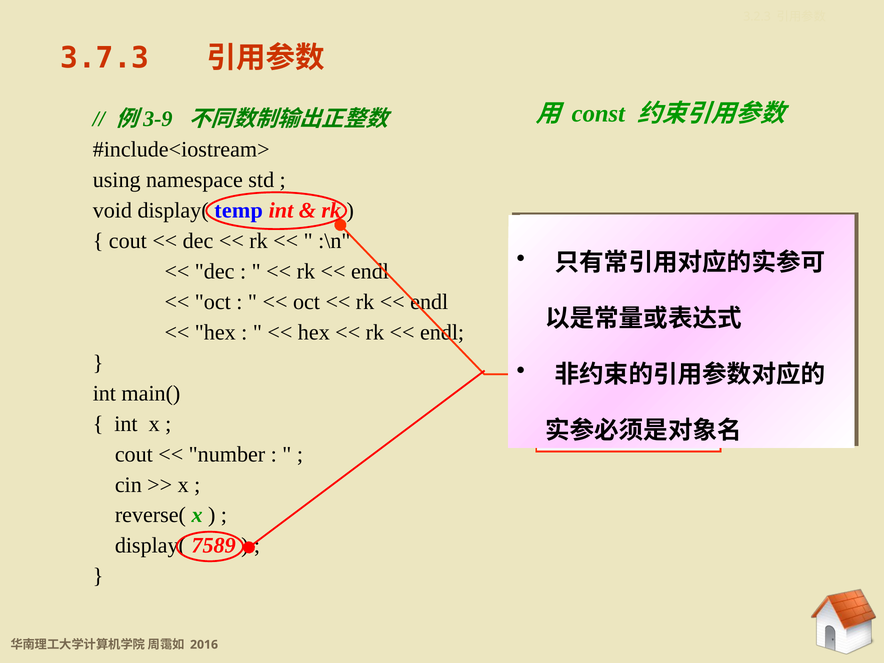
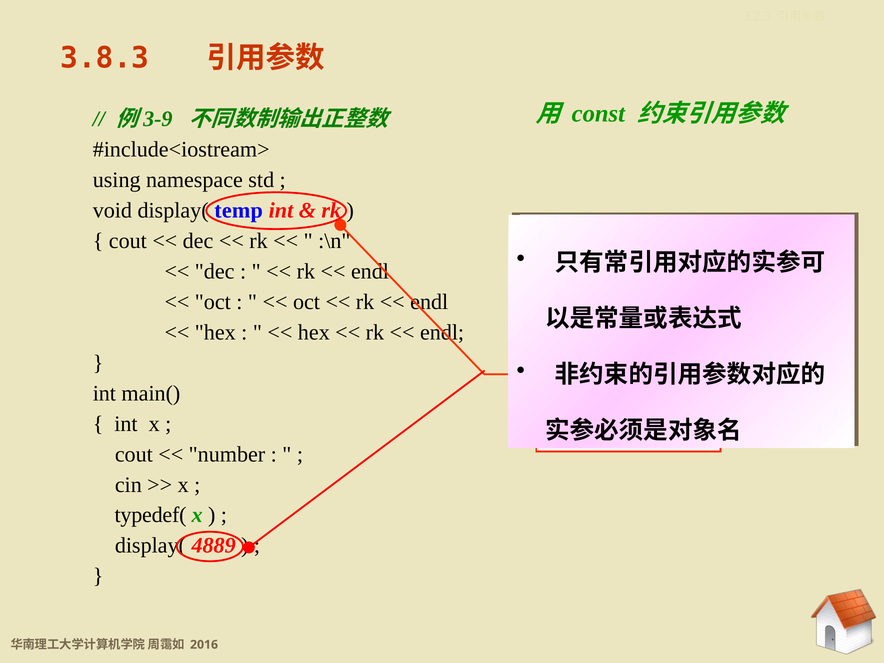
3.7.3: 3.7.3 -> 3.8.3 (105, 58)
reverse(: reverse( -> typedef( (151, 515)
7589: 7589 -> 4889 (214, 546)
